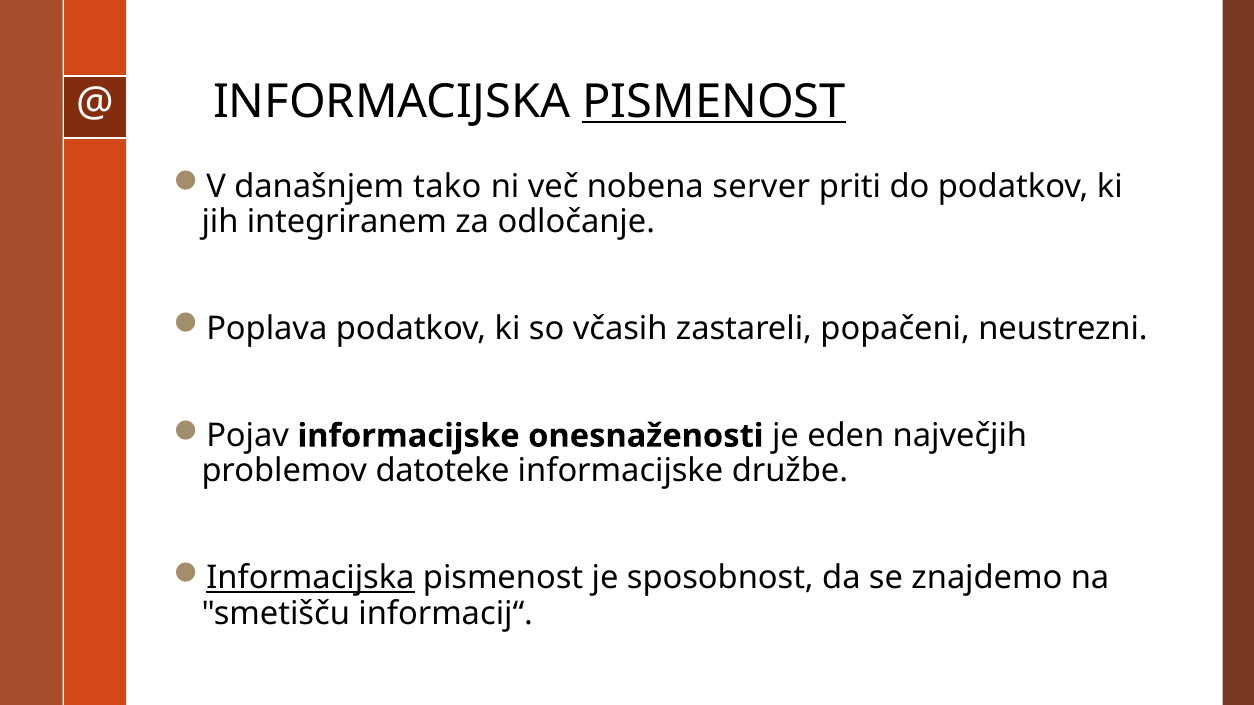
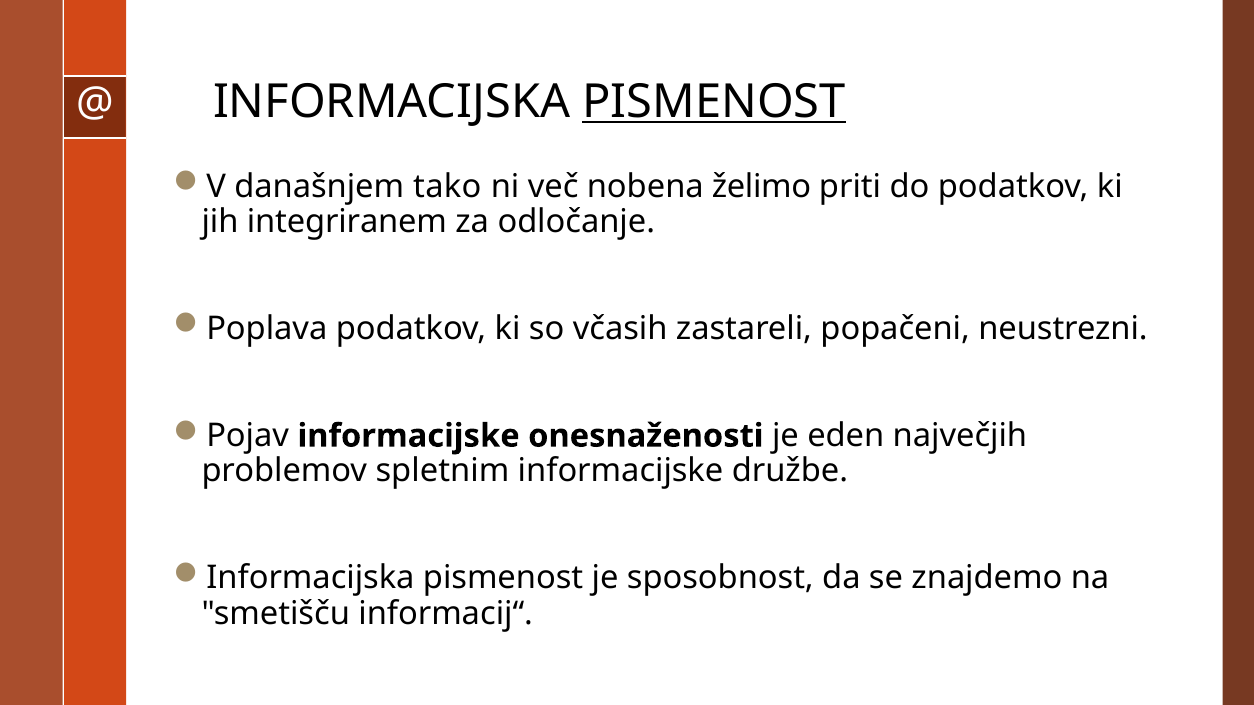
server: server -> želimo (761, 187)
datoteke: datoteke -> spletnim (442, 472)
Informacijska underline: present -> none (310, 579)
